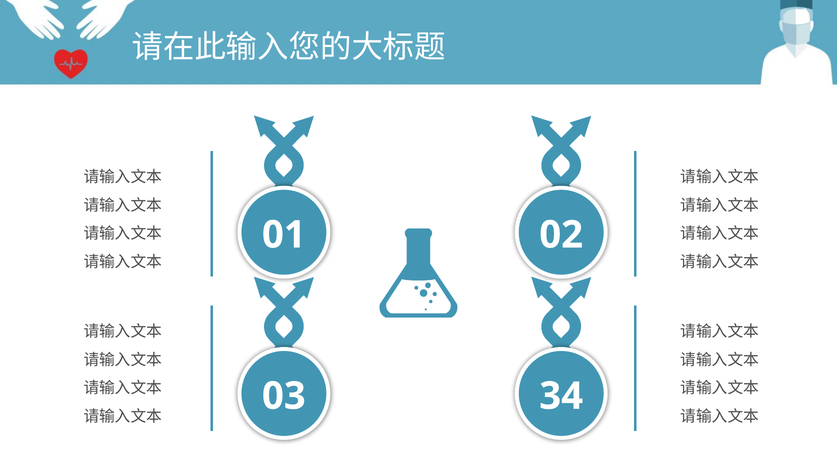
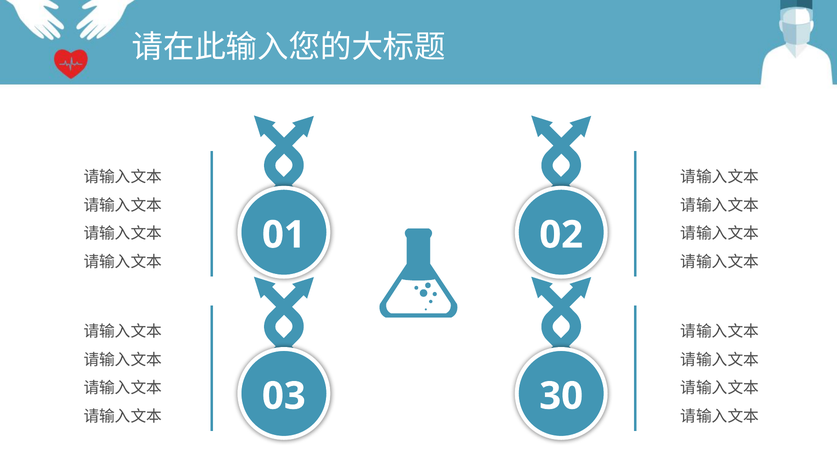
34: 34 -> 30 (561, 396)
